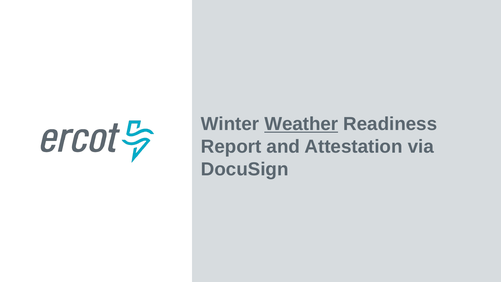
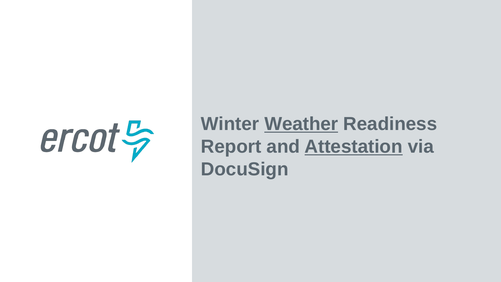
Attestation underline: none -> present (354, 147)
